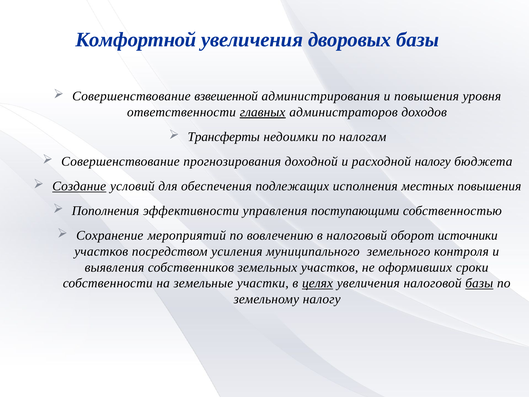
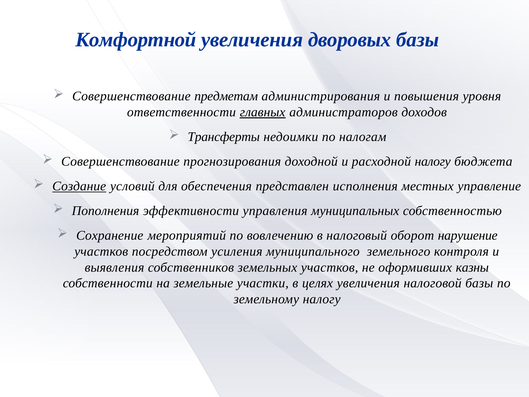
взвешенной: взвешенной -> предметам (226, 96)
подлежащих: подлежащих -> представлен (292, 186)
местных повышения: повышения -> управление (489, 186)
поступающими: поступающими -> муниципальных (355, 211)
источники: источники -> нарушение (468, 235)
сроки: сроки -> казны (472, 267)
целях underline: present -> none (317, 283)
базы underline: present -> none (479, 283)
